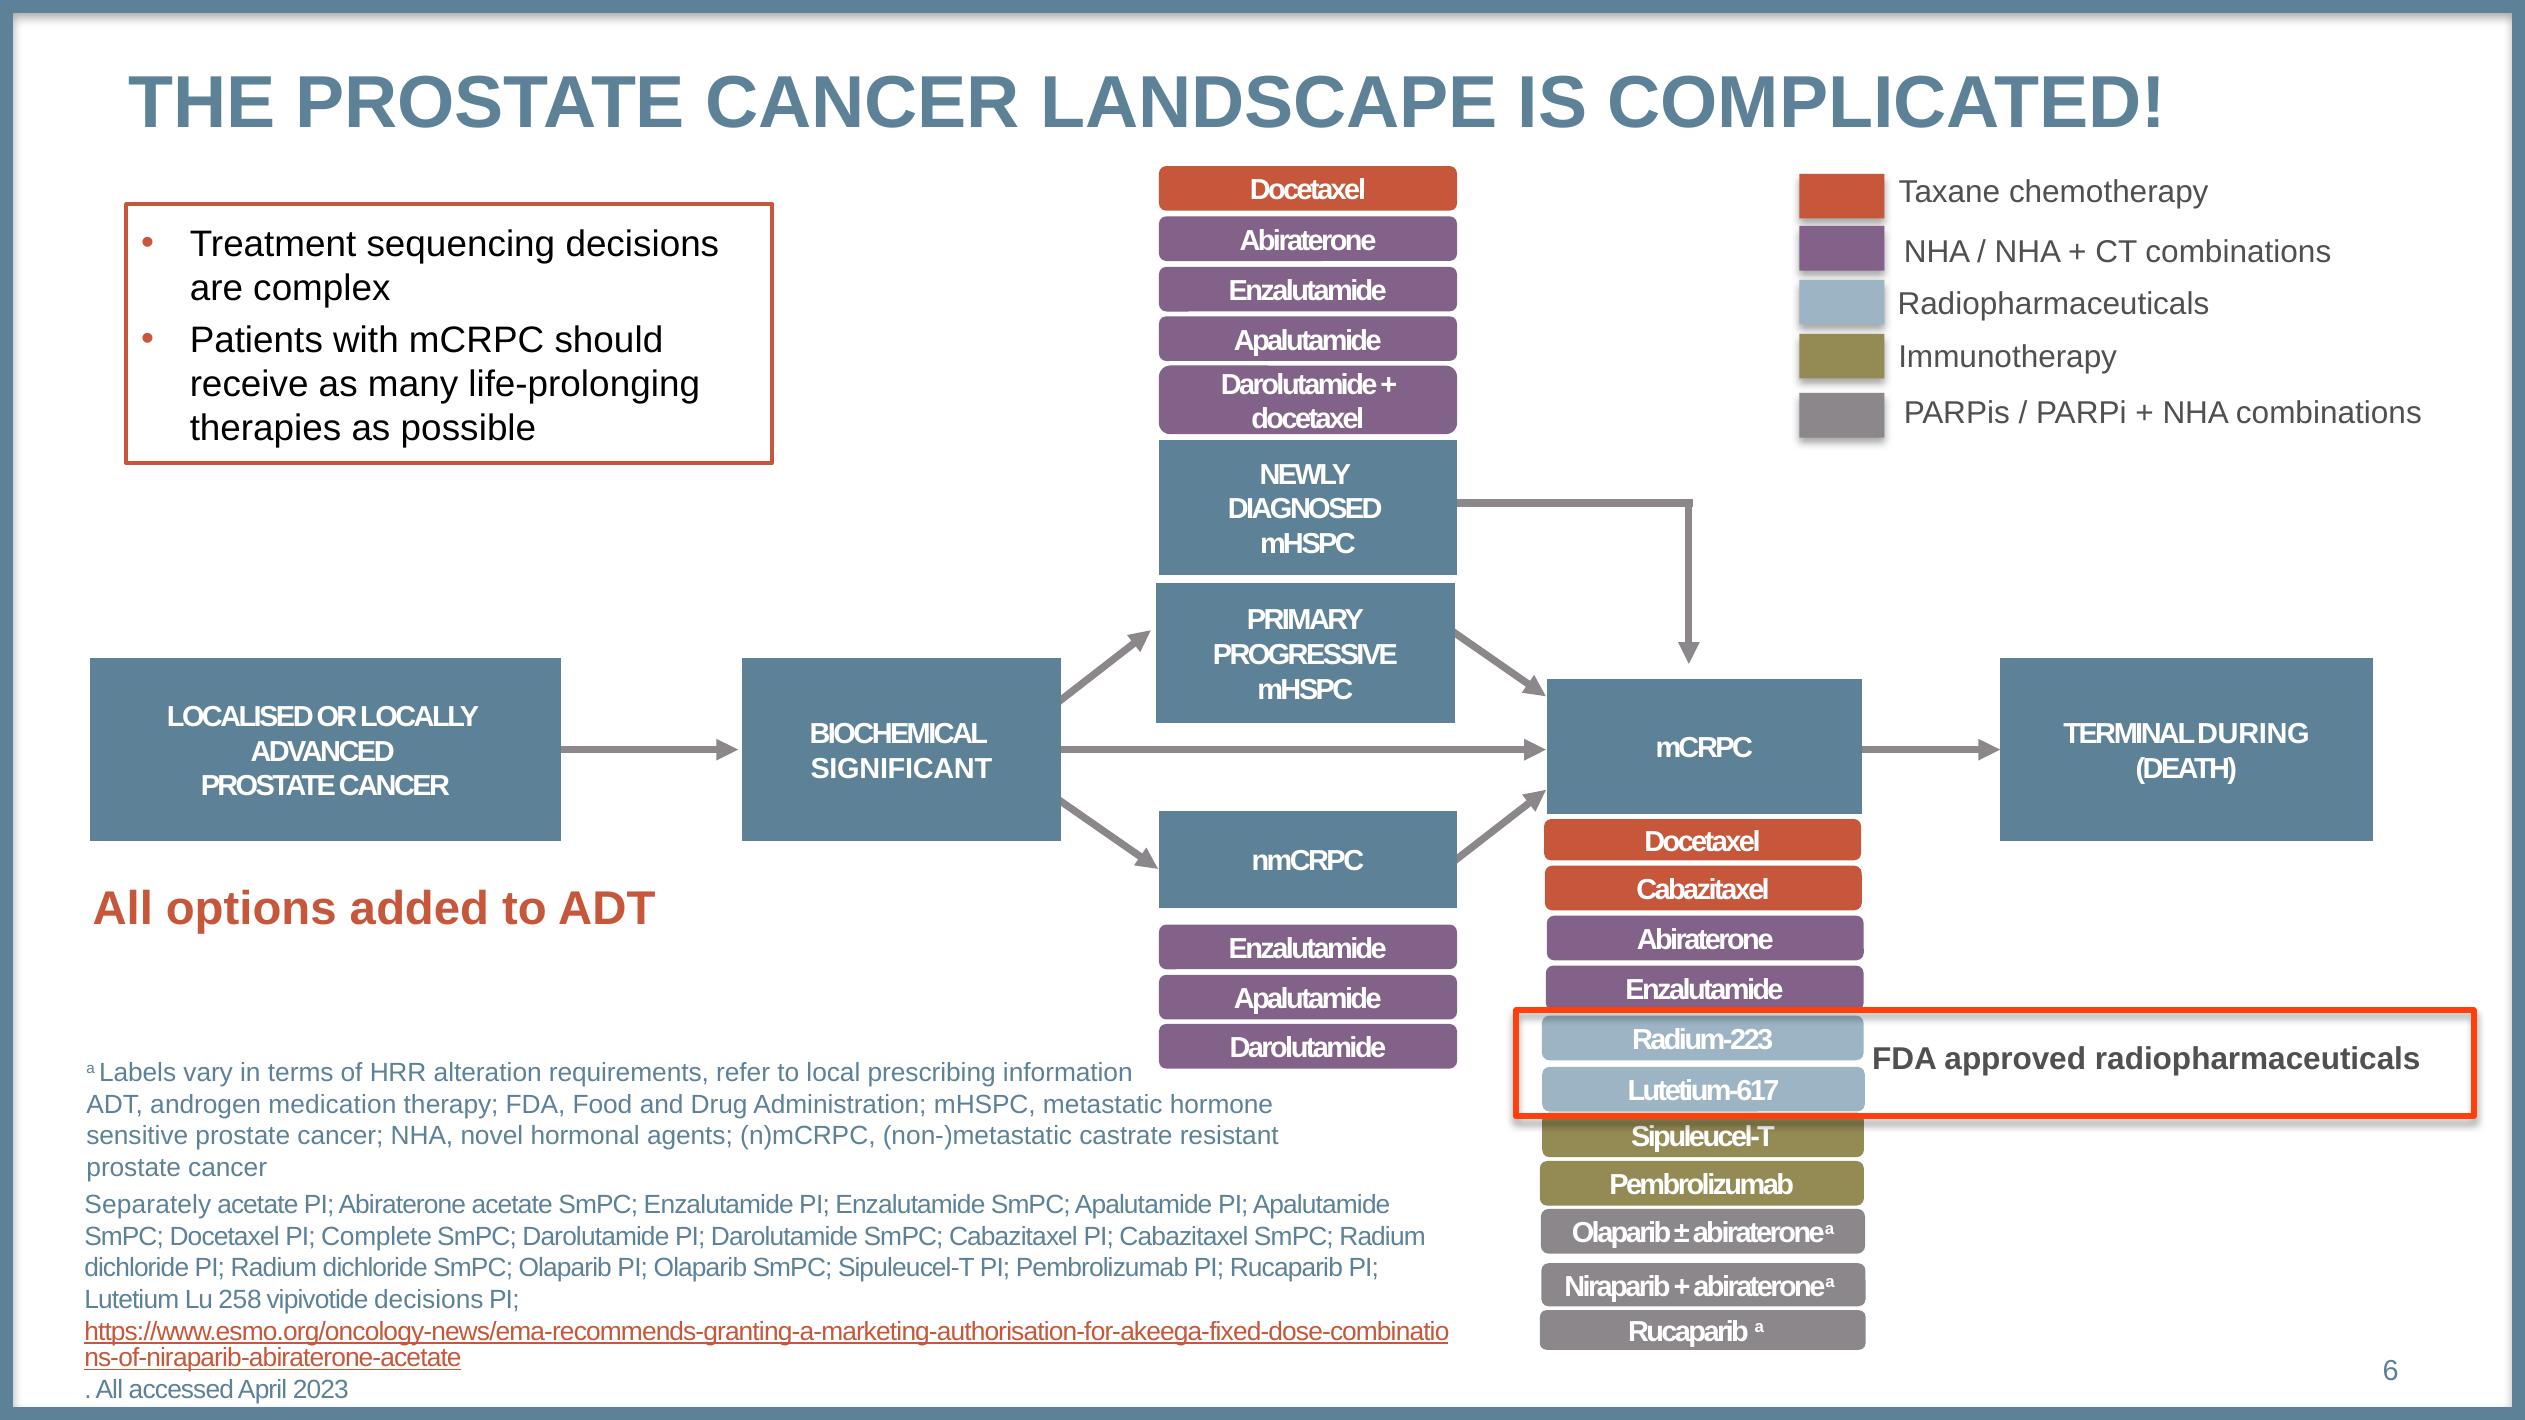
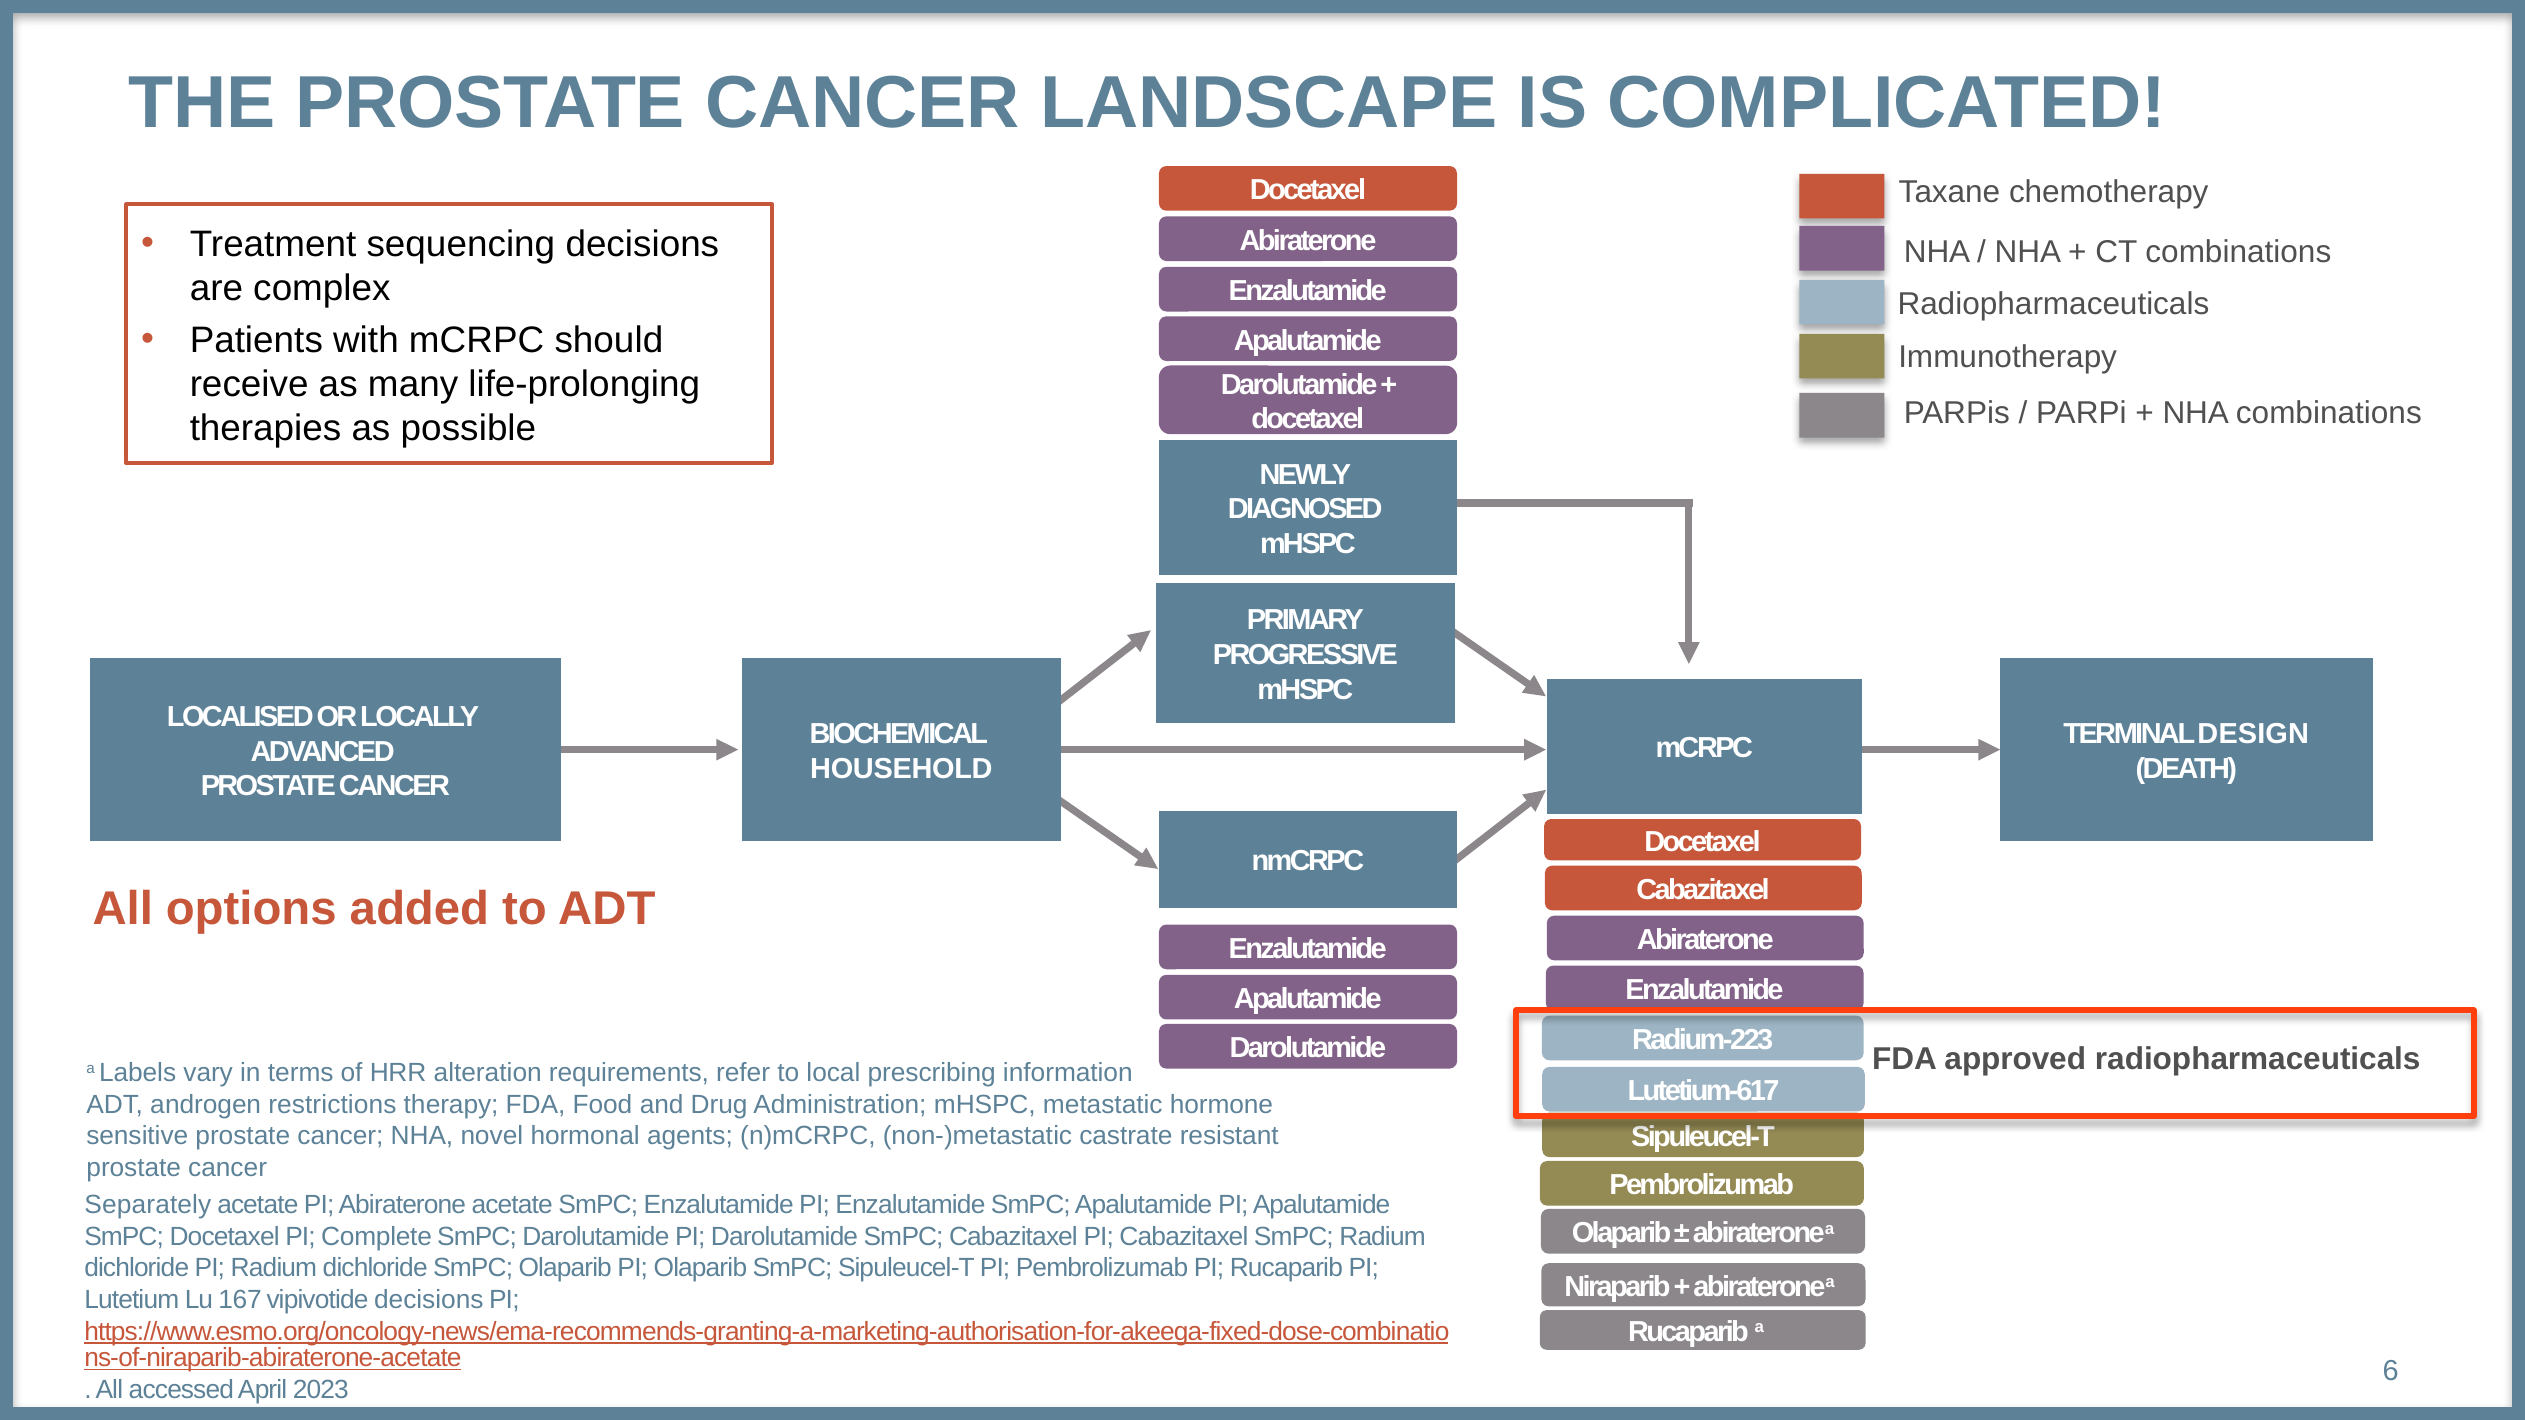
DURING: DURING -> DESIGN (2253, 734)
SIGNIFICANT: SIGNIFICANT -> HOUSEHOLD (901, 769)
medication: medication -> restrictions (332, 1105)
258: 258 -> 167 (240, 1300)
